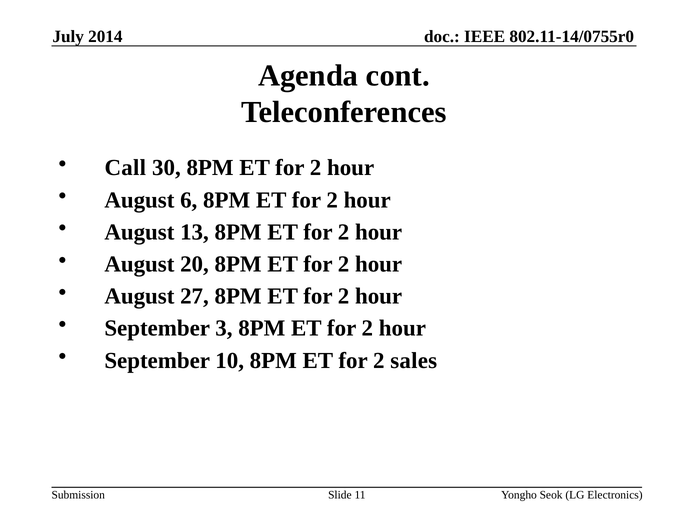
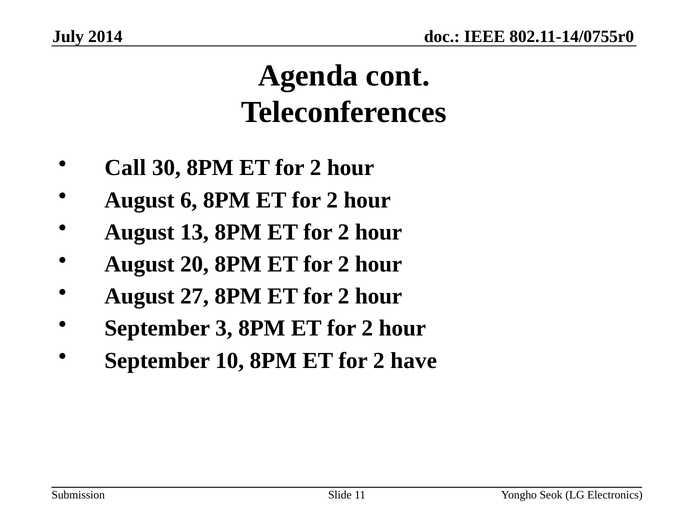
sales: sales -> have (414, 360)
